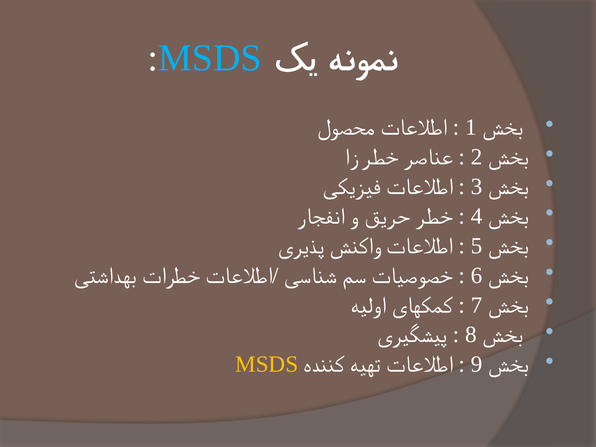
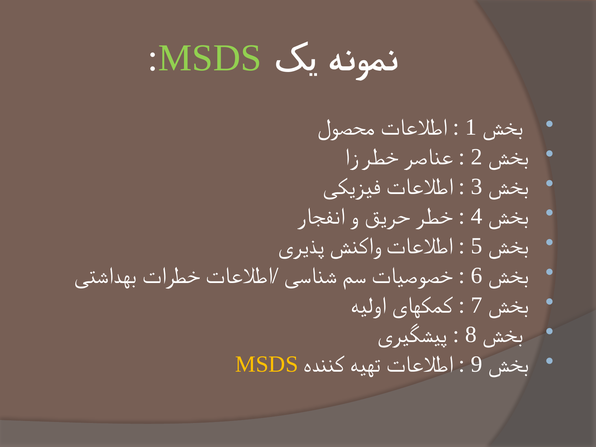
MSDS colour: light blue -> light green (210, 58)
